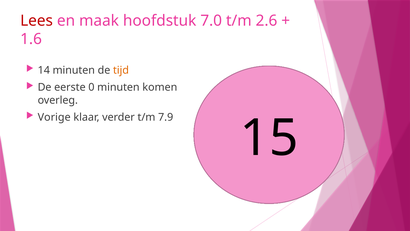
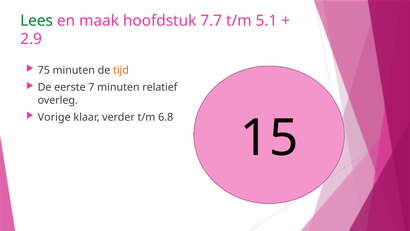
Lees colour: red -> green (37, 21)
7.0: 7.0 -> 7.7 (211, 21)
2.6: 2.6 -> 5.1 (266, 21)
1.6: 1.6 -> 2.9 (31, 39)
14: 14 -> 75 (44, 70)
0: 0 -> 7 (91, 87)
komen: komen -> relatief (160, 87)
7.9: 7.9 -> 6.8 (166, 117)
